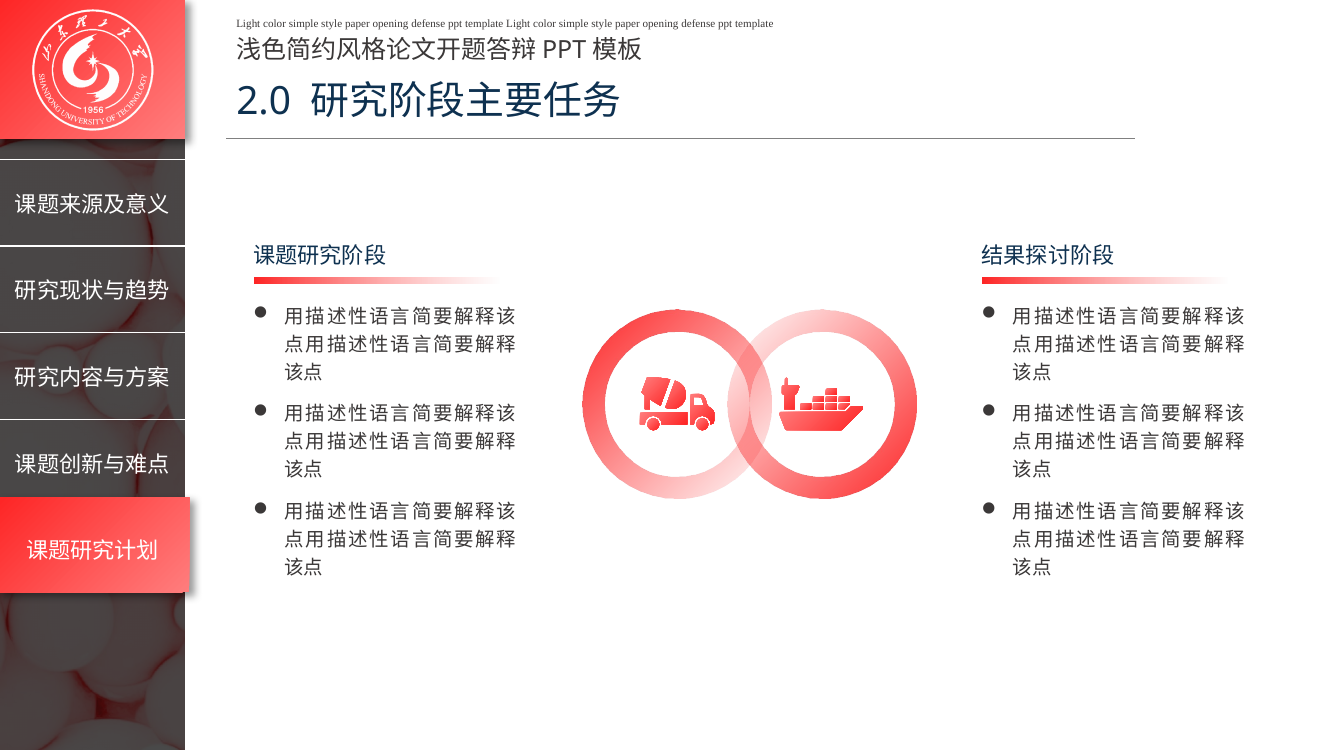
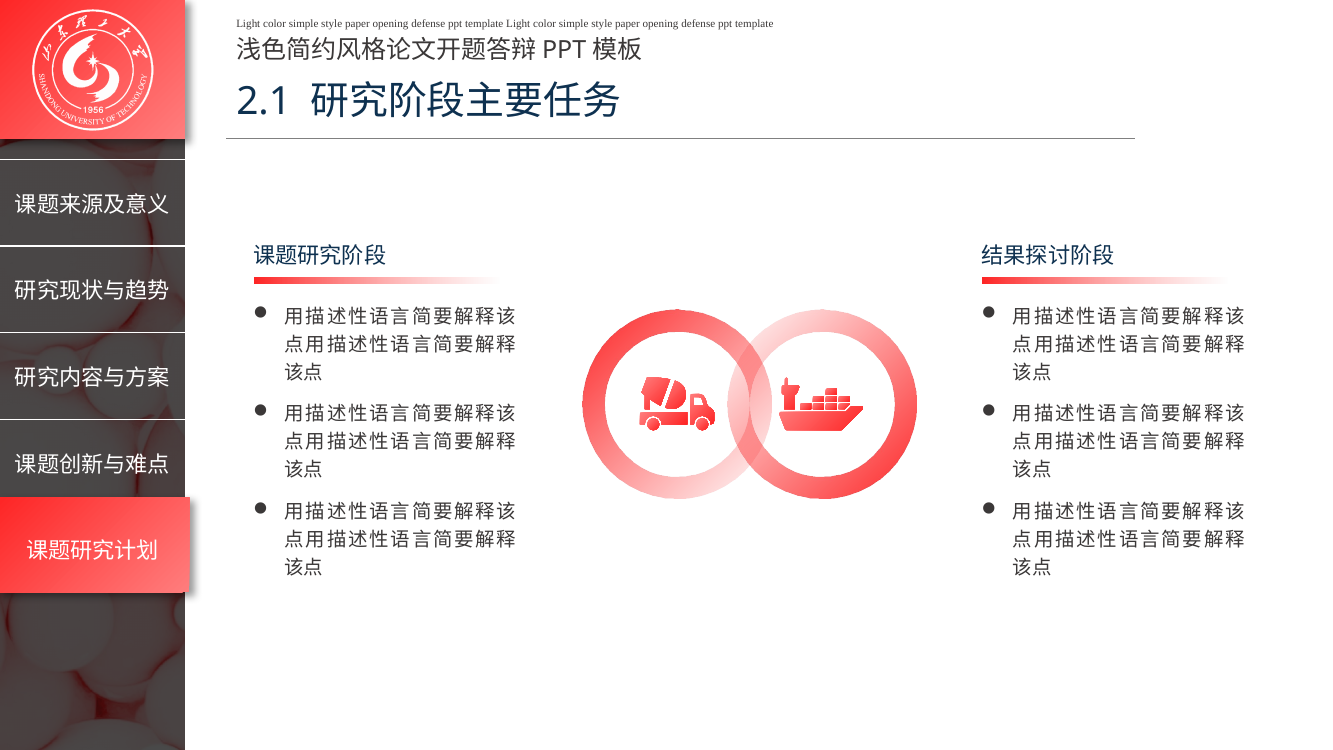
2.0: 2.0 -> 2.1 (264, 101)
